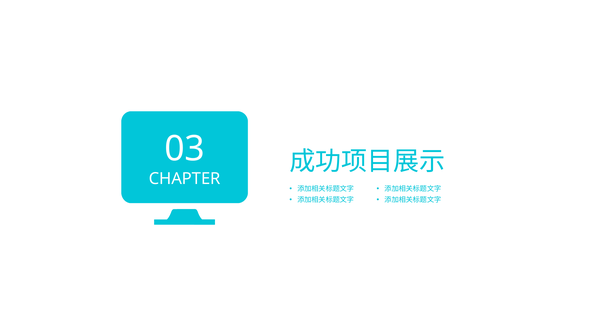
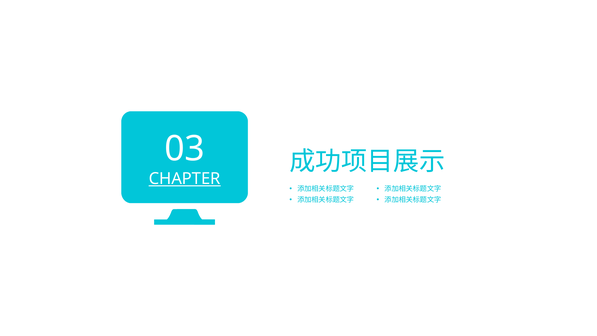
CHAPTER underline: none -> present (185, 179)
